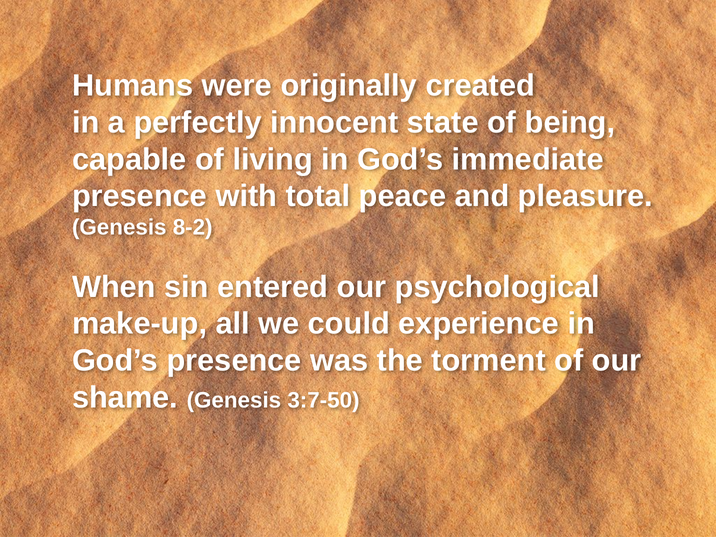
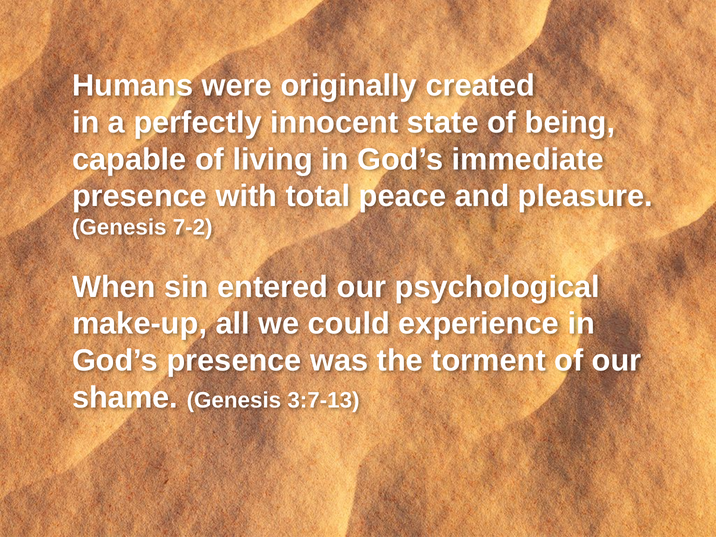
8-2: 8-2 -> 7-2 (193, 228)
3:7-50: 3:7-50 -> 3:7-13 (323, 400)
